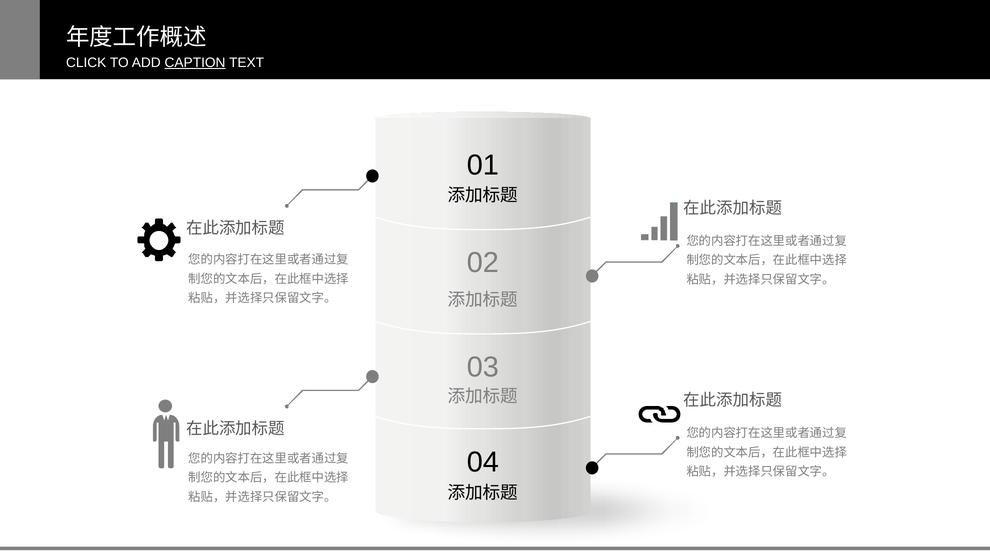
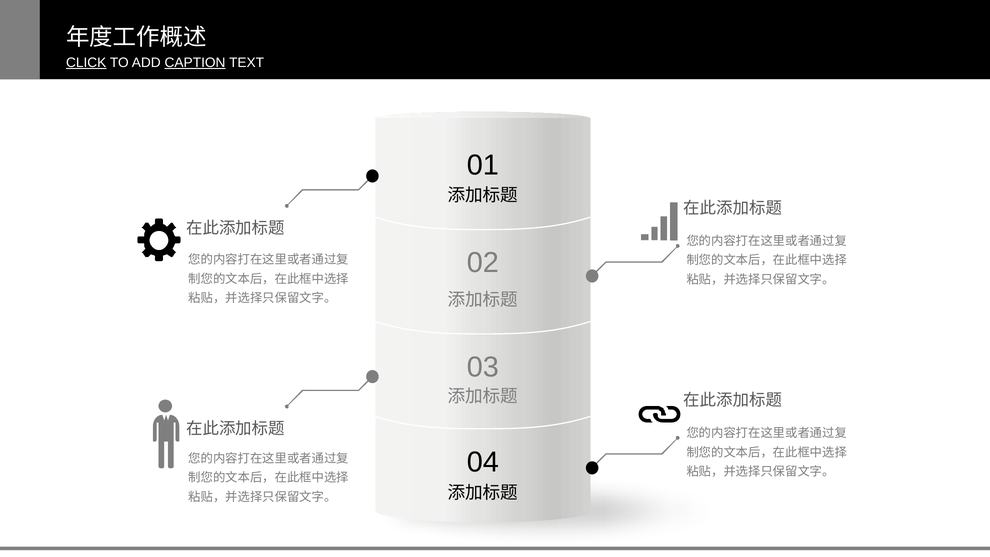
CLICK underline: none -> present (86, 63)
